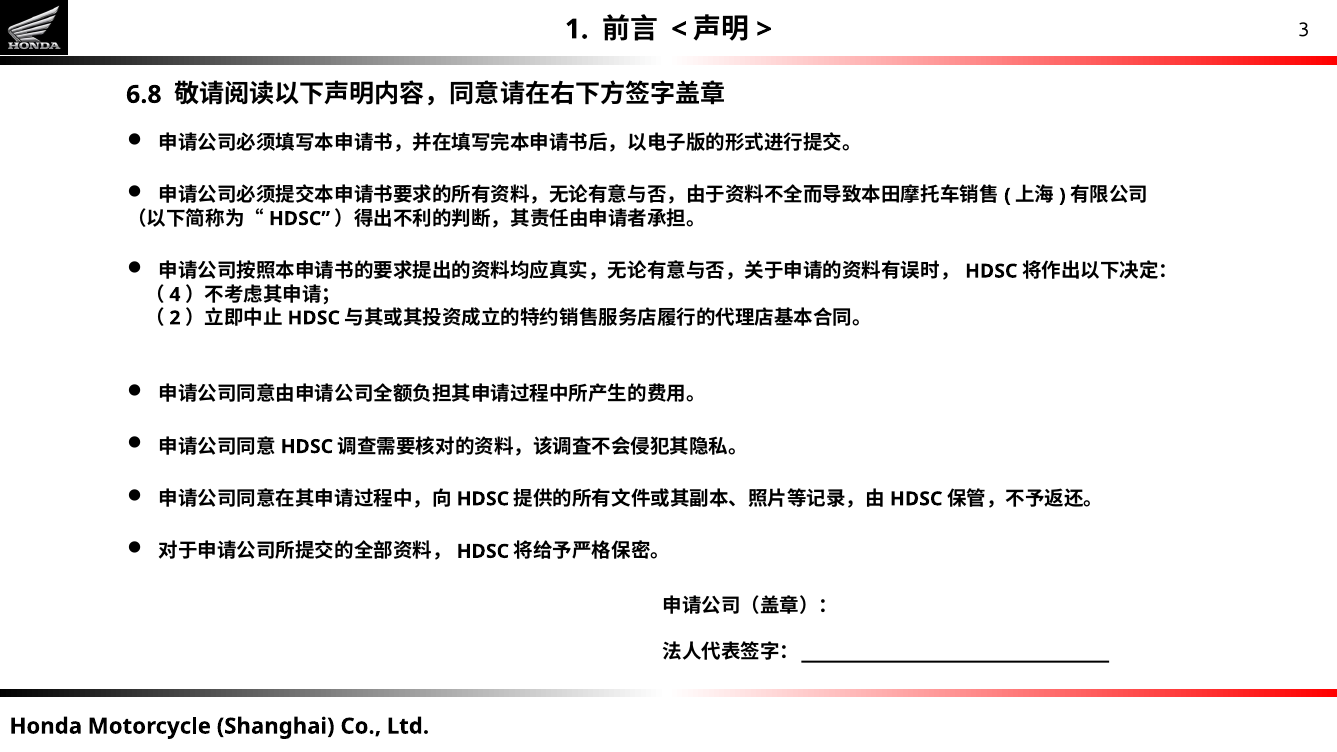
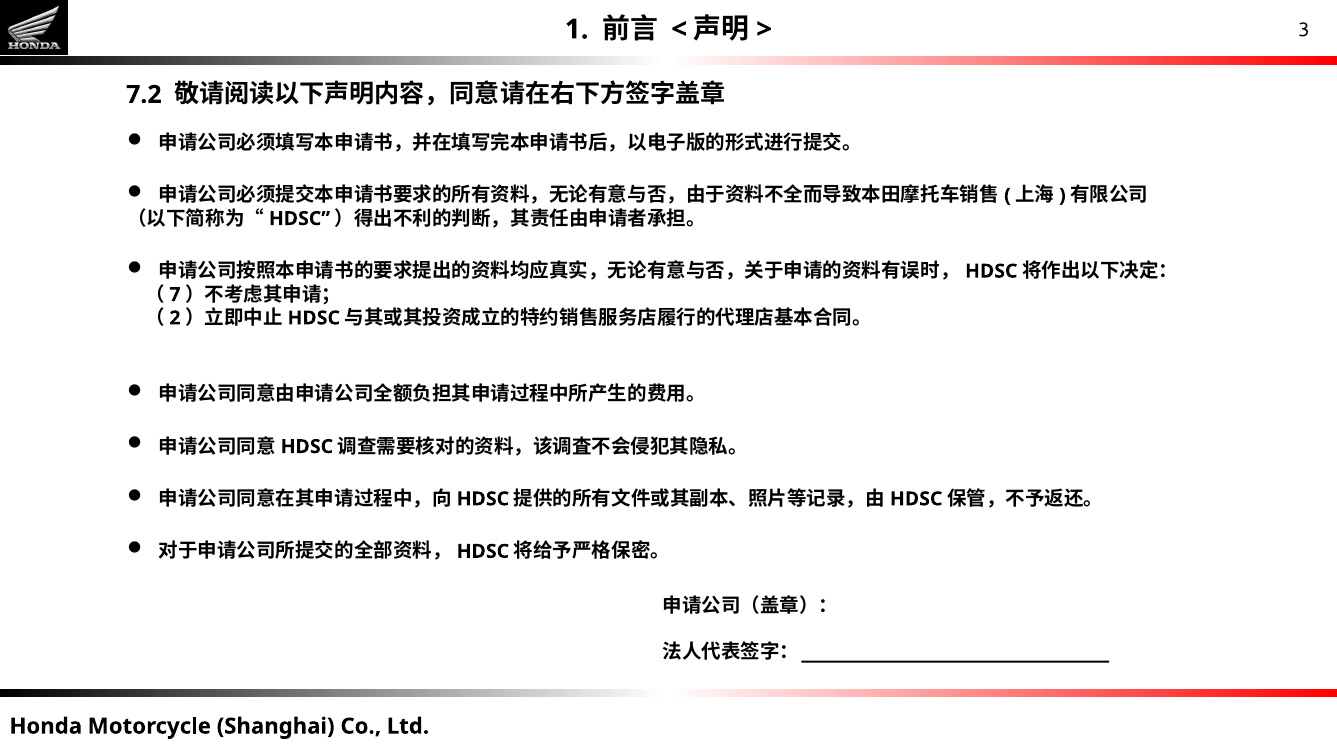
6.8: 6.8 -> 7.2 (144, 95)
4: 4 -> 7 (175, 295)
